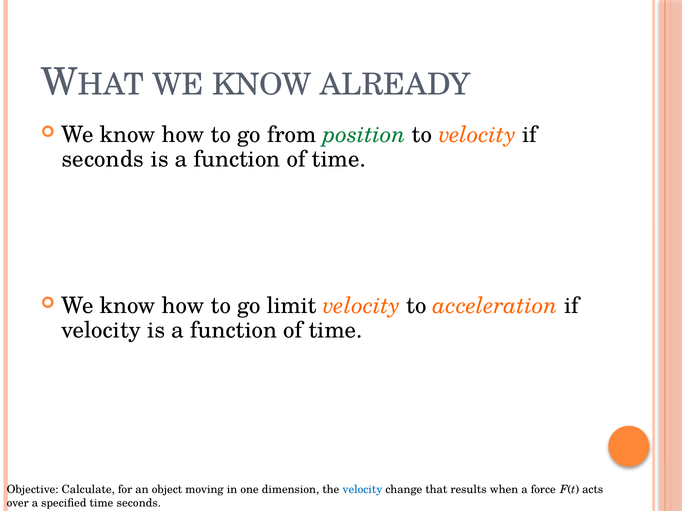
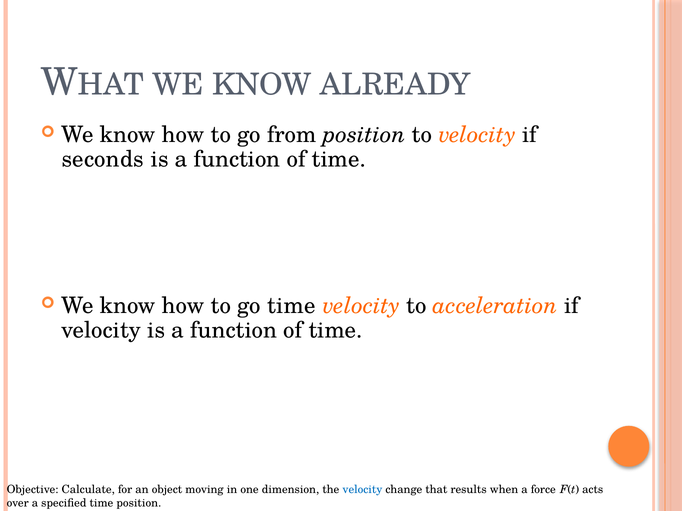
position colour: green -> black (364, 135)
go limit: limit -> time (292, 306)
time seconds: seconds -> position (139, 504)
